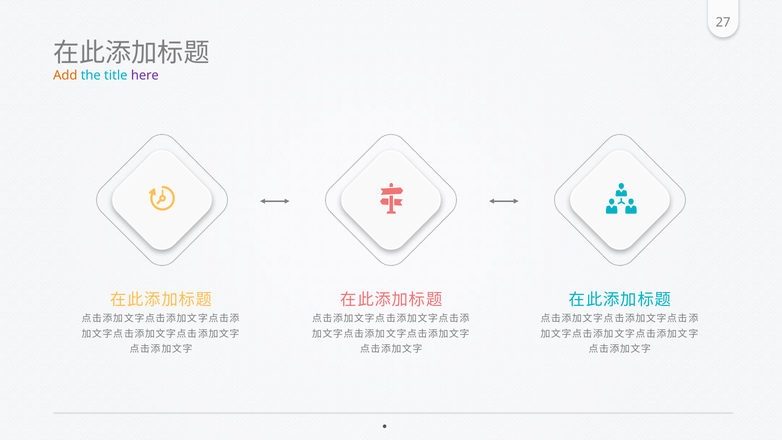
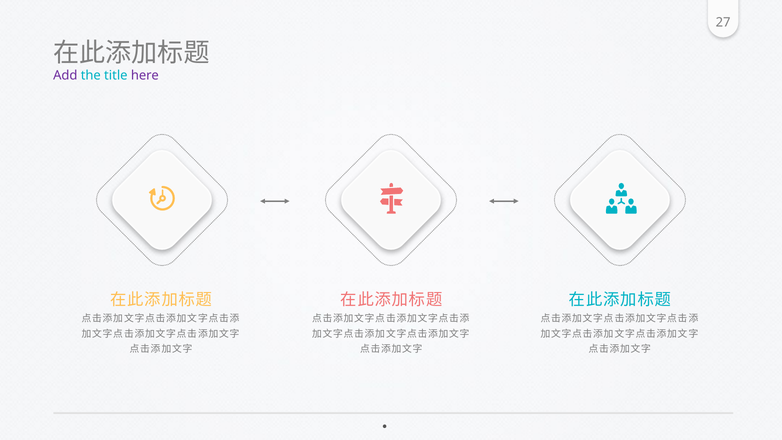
Add colour: orange -> purple (65, 75)
